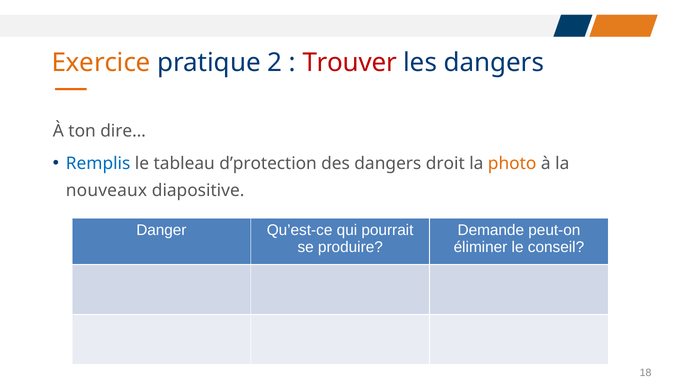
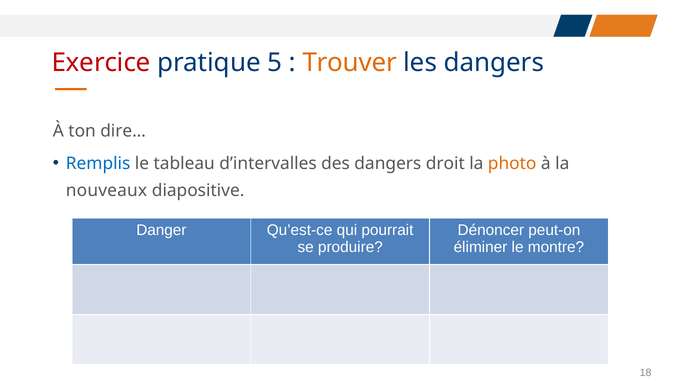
Exercice colour: orange -> red (101, 63)
2: 2 -> 5 (275, 63)
Trouver colour: red -> orange (350, 63)
d’protection: d’protection -> d’intervalles (268, 163)
Demande: Demande -> Dénoncer (491, 230)
conseil: conseil -> montre (556, 247)
